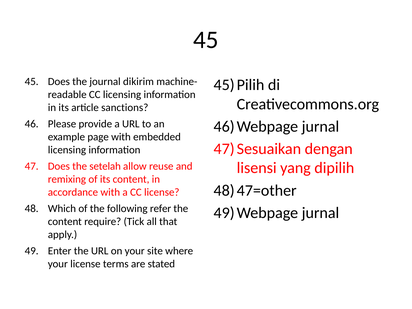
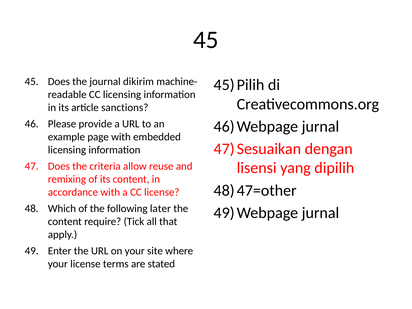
setelah: setelah -> criteria (105, 166)
refer: refer -> later (160, 208)
